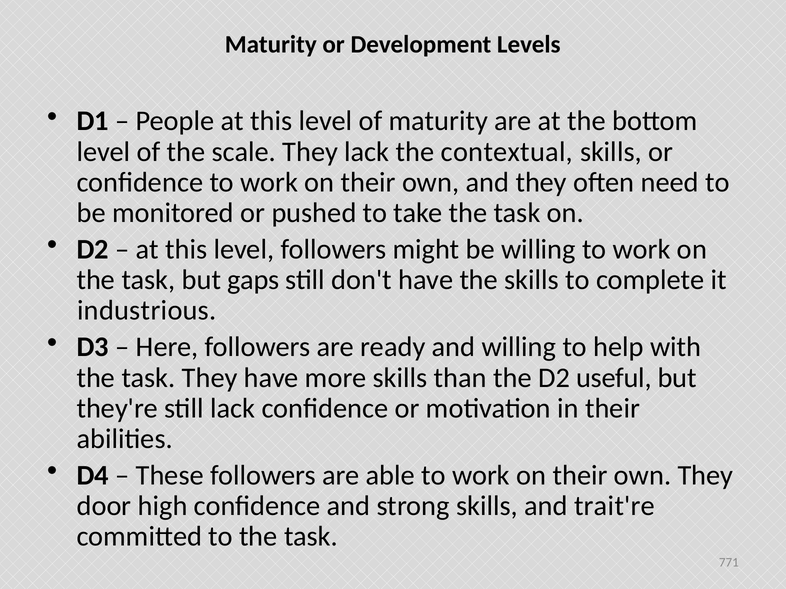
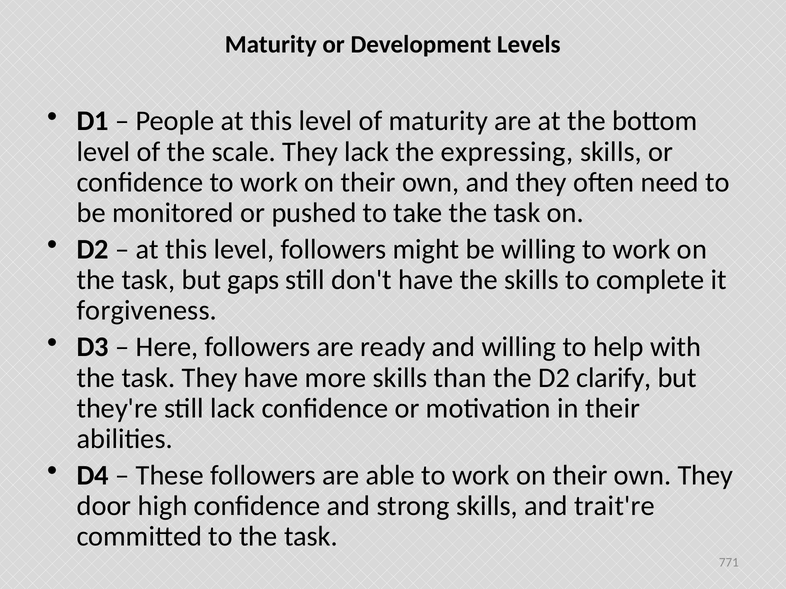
contextual: contextual -> expressing (507, 152)
industrious: industrious -> forgiveness (147, 311)
useful: useful -> clarify (614, 378)
